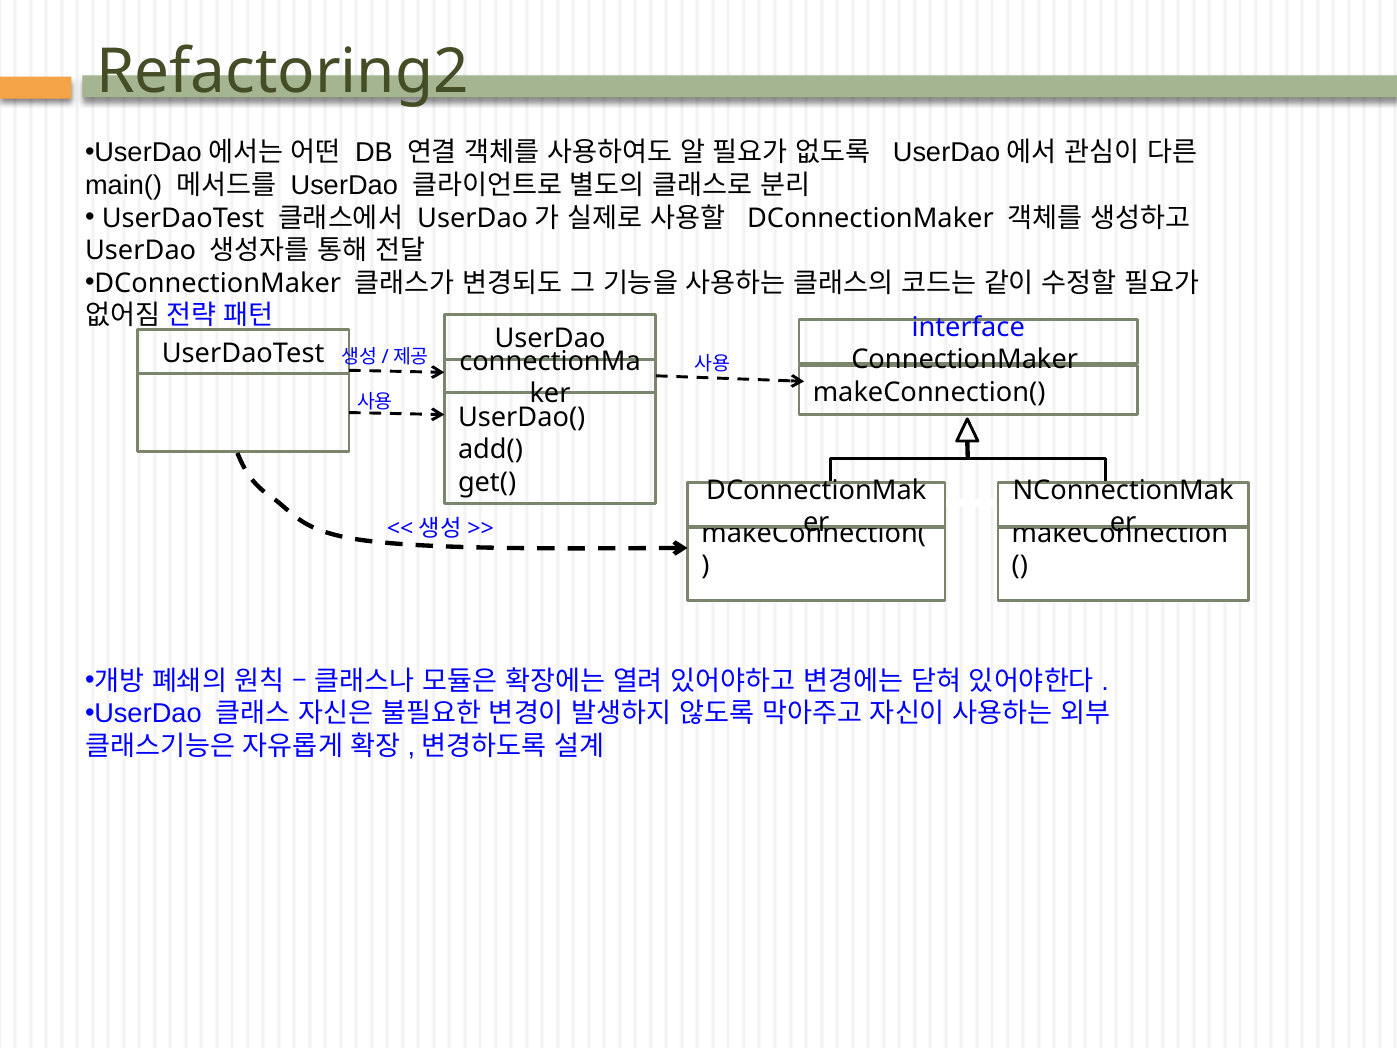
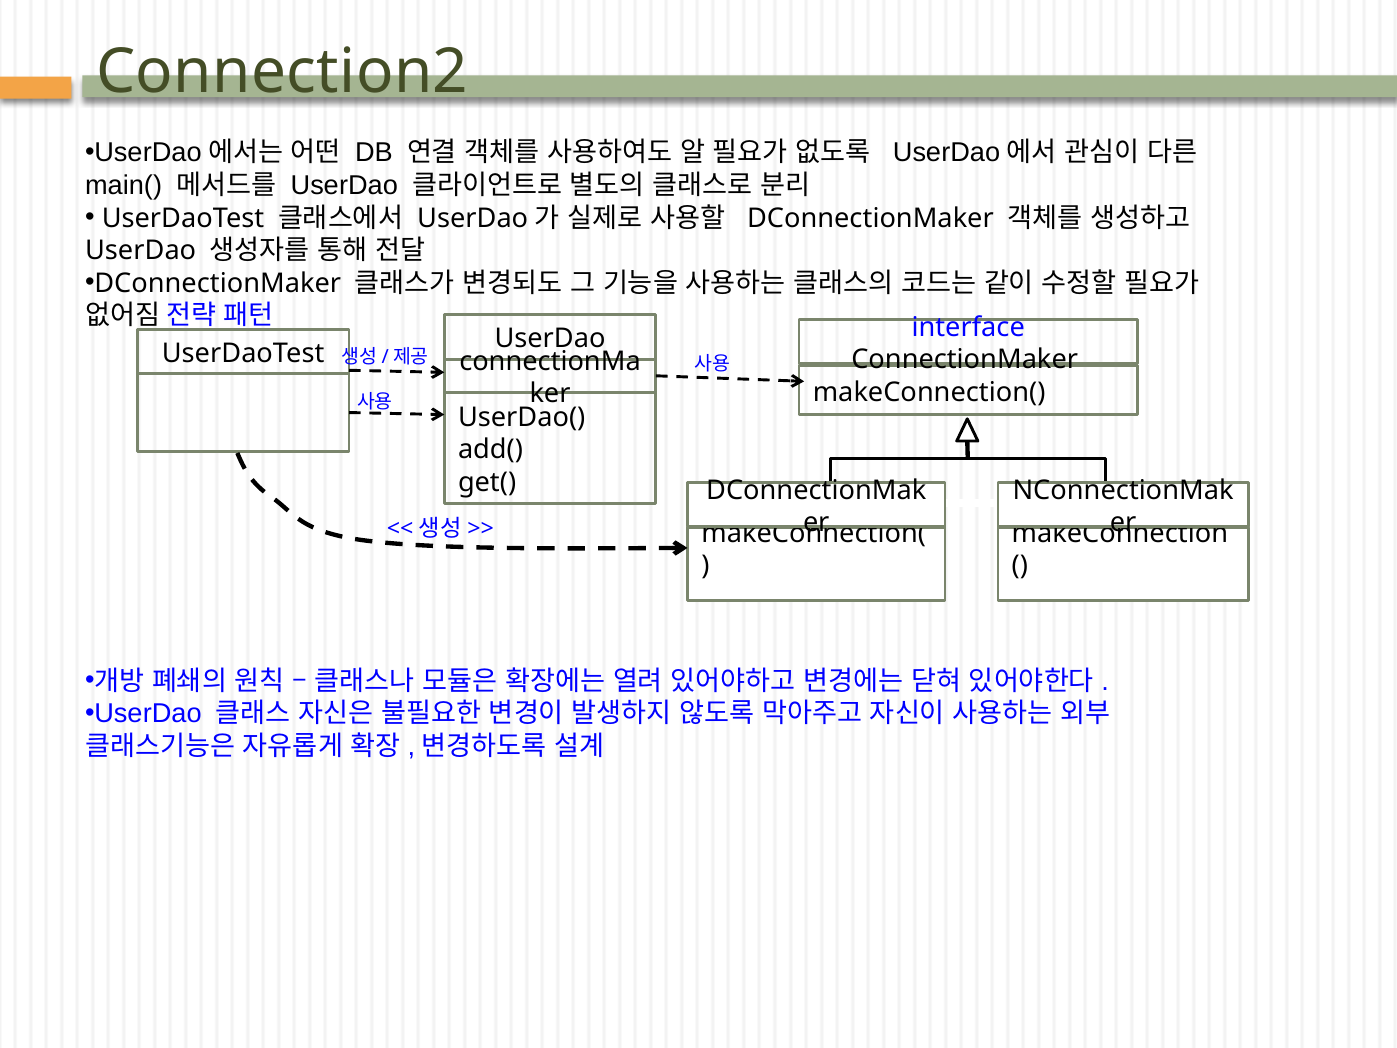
Refactoring2: Refactoring2 -> Connection2 (282, 72)
